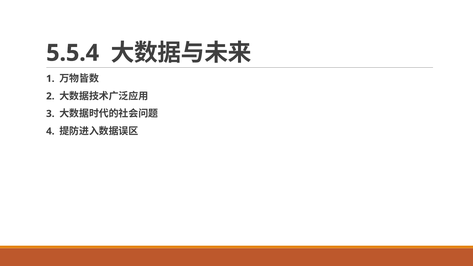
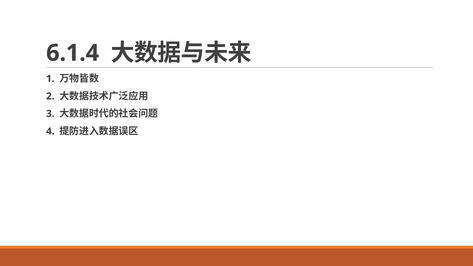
5.5.4: 5.5.4 -> 6.1.4 (73, 53)
